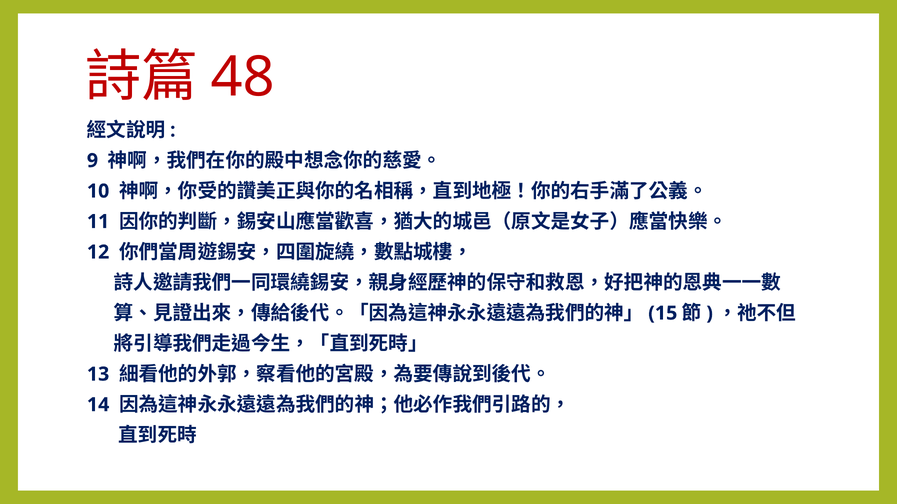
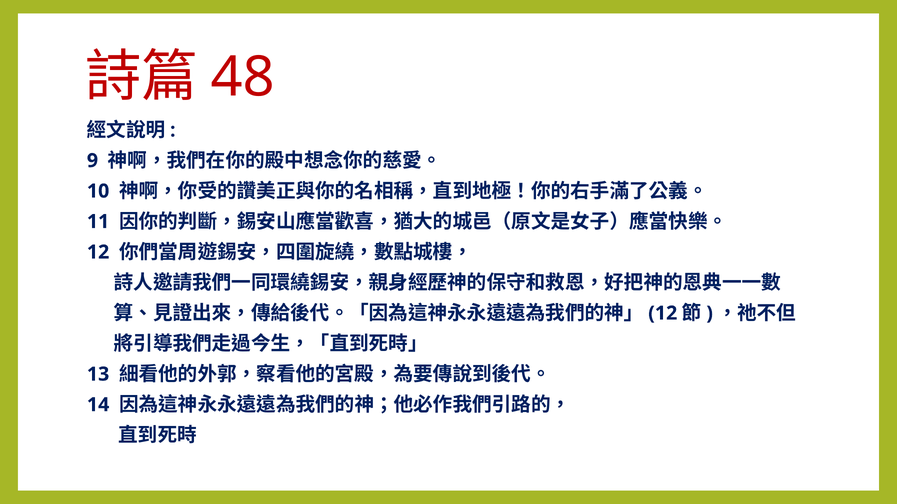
15: 15 -> 12 (663, 314)
